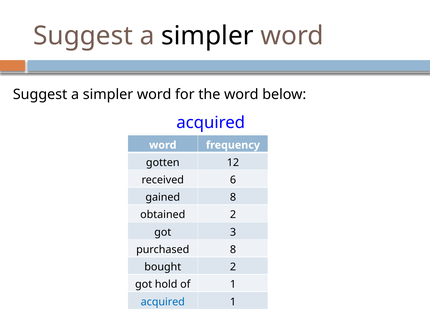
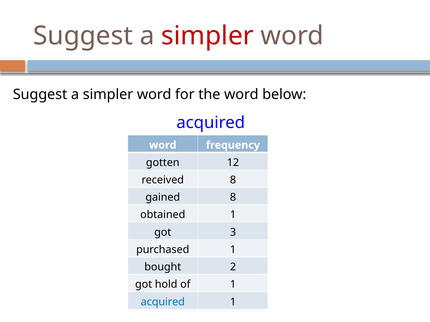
simpler colour: black -> red (207, 36)
received 6: 6 -> 8 (233, 180)
obtained 2: 2 -> 1 (233, 215)
purchased 8: 8 -> 1 (233, 250)
